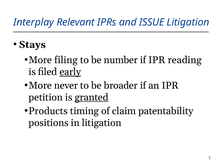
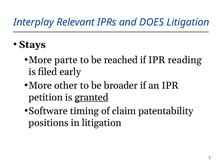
ISSUE: ISSUE -> DOES (152, 22)
filing: filing -> parte (66, 60)
number: number -> reached (121, 60)
early underline: present -> none (70, 72)
never: never -> other (66, 86)
Products: Products -> Software (48, 111)
